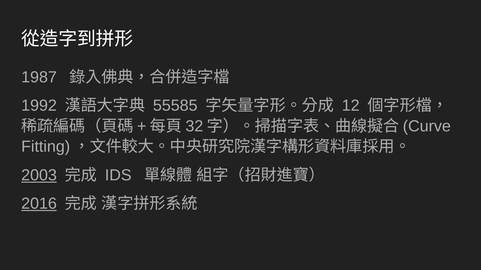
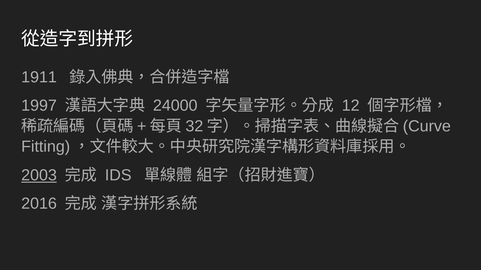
1987: 1987 -> 1911 (39, 77)
1992: 1992 -> 1997 (39, 106)
55585: 55585 -> 24000 (175, 106)
2016 underline: present -> none (39, 204)
